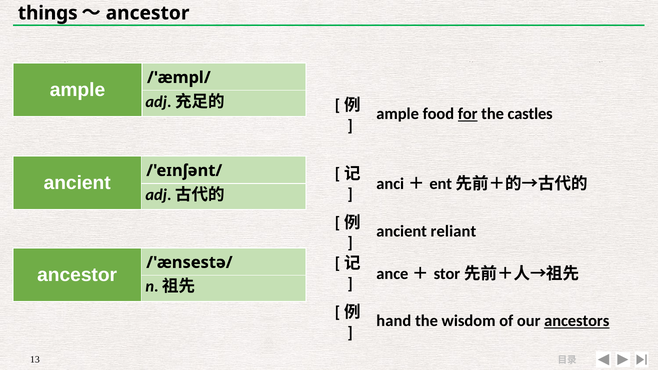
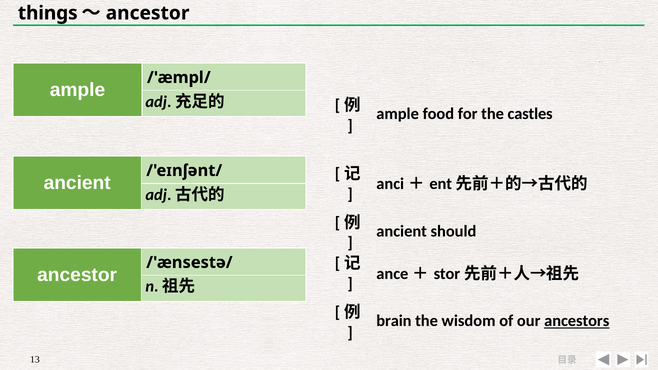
for underline: present -> none (468, 114)
reliant: reliant -> should (453, 231)
hand: hand -> brain (394, 321)
